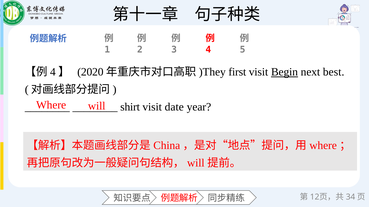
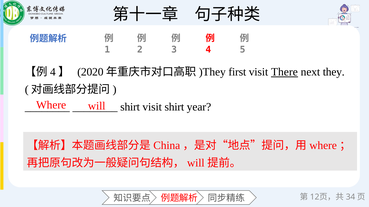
Begin: Begin -> There (284, 72)
best: best -> they (334, 72)
visit date: date -> shirt (174, 107)
